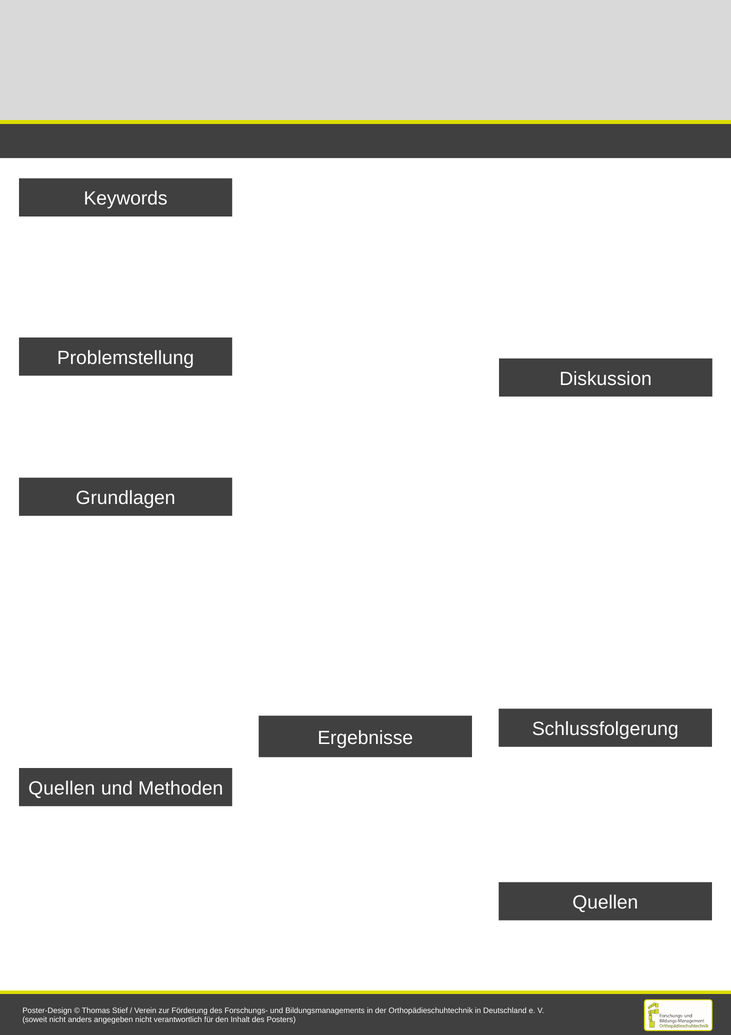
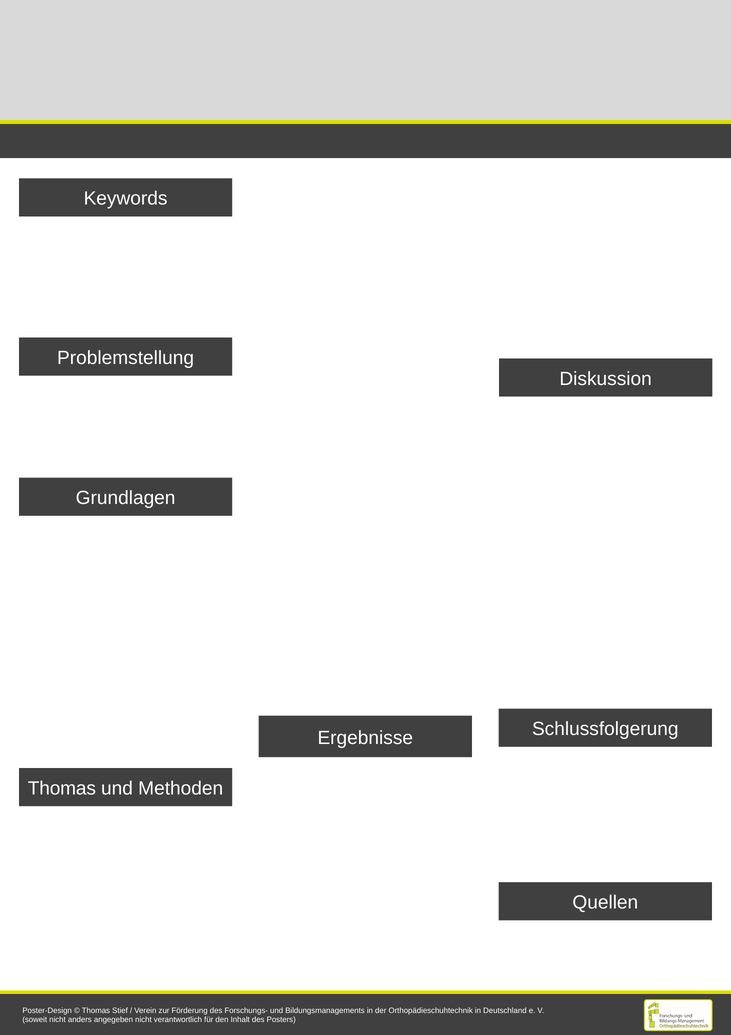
Quellen: Quellen -> Thomas (62, 788)
